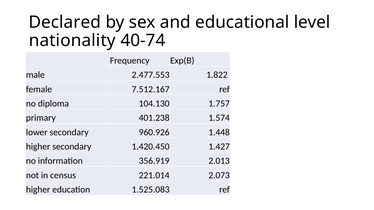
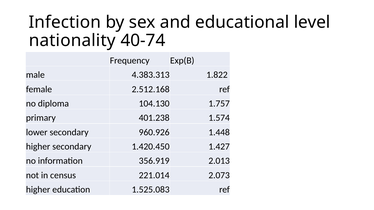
Declared: Declared -> Infection (65, 22)
2.477.553: 2.477.553 -> 4.383.313 (151, 75)
7.512.167: 7.512.167 -> 2.512.168 (151, 89)
